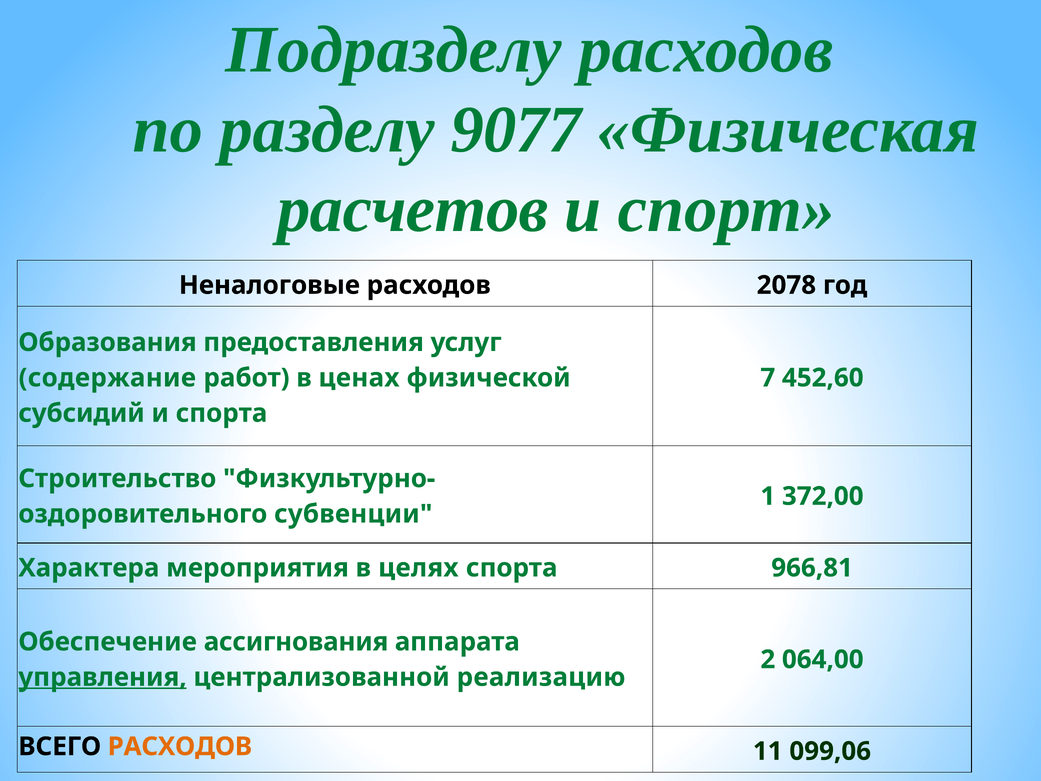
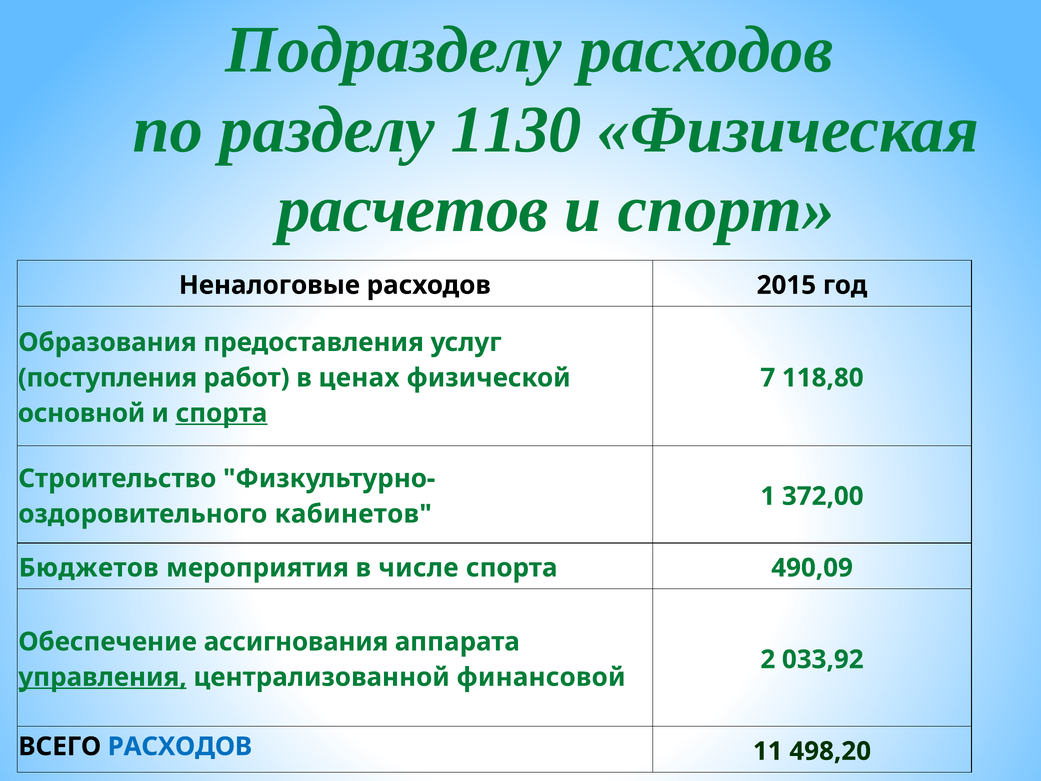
9077: 9077 -> 1130 (516, 130)
2078: 2078 -> 2015 (786, 285)
содержание: содержание -> поступления (108, 378)
452,60: 452,60 -> 118,80 (823, 378)
субсидий: субсидий -> основной (82, 413)
спорта underline: none -> present (221, 413)
субвенции: субвенции -> кабинетов (353, 514)
Характера: Характера -> Бюджетов (89, 568)
целях: целях -> числе (418, 568)
966,81: 966,81 -> 490,09 (812, 568)
064,00: 064,00 -> 033,92 (823, 659)
реализацию: реализацию -> финансовой (541, 677)
РАСХОДОВ colour: orange -> blue (180, 746)
099,06: 099,06 -> 498,20 (830, 751)
